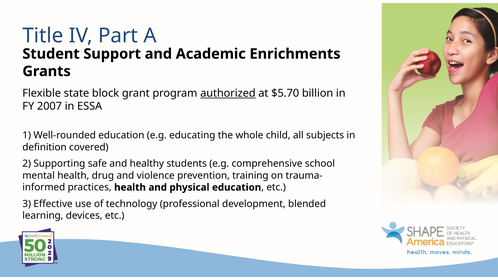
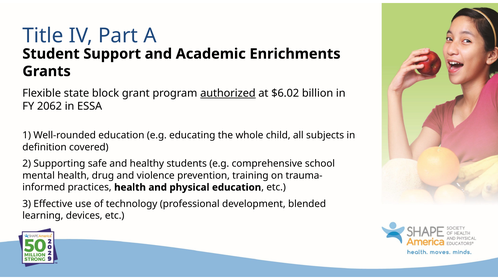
$5.70: $5.70 -> $6.02 (285, 93)
2007: 2007 -> 2062 (49, 106)
